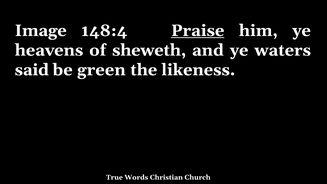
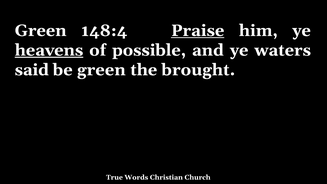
Image: Image -> Green (41, 31)
heavens underline: none -> present (49, 50)
sheweth: sheweth -> possible (149, 50)
likeness: likeness -> brought (198, 70)
